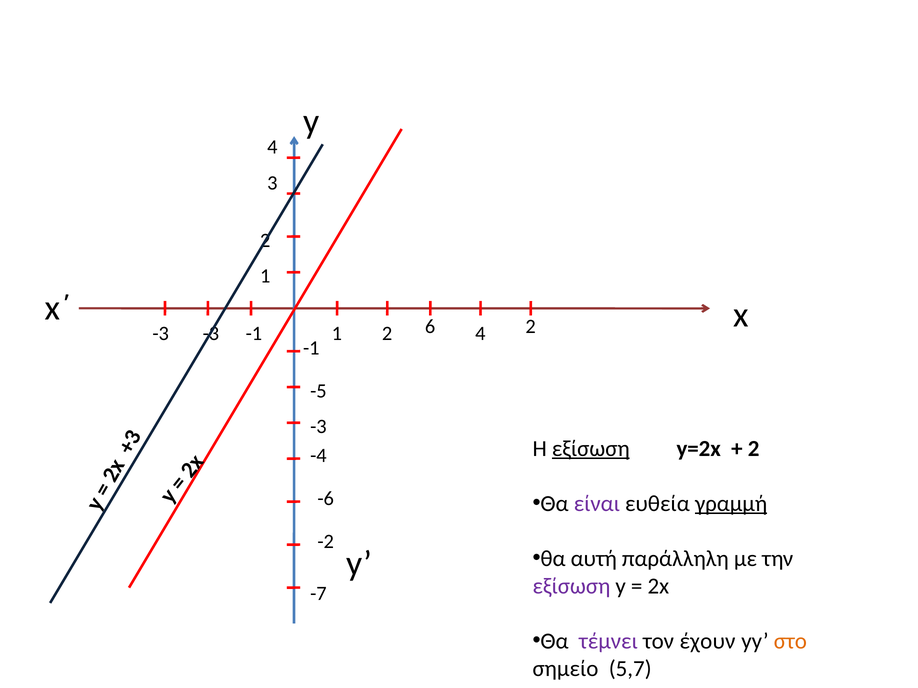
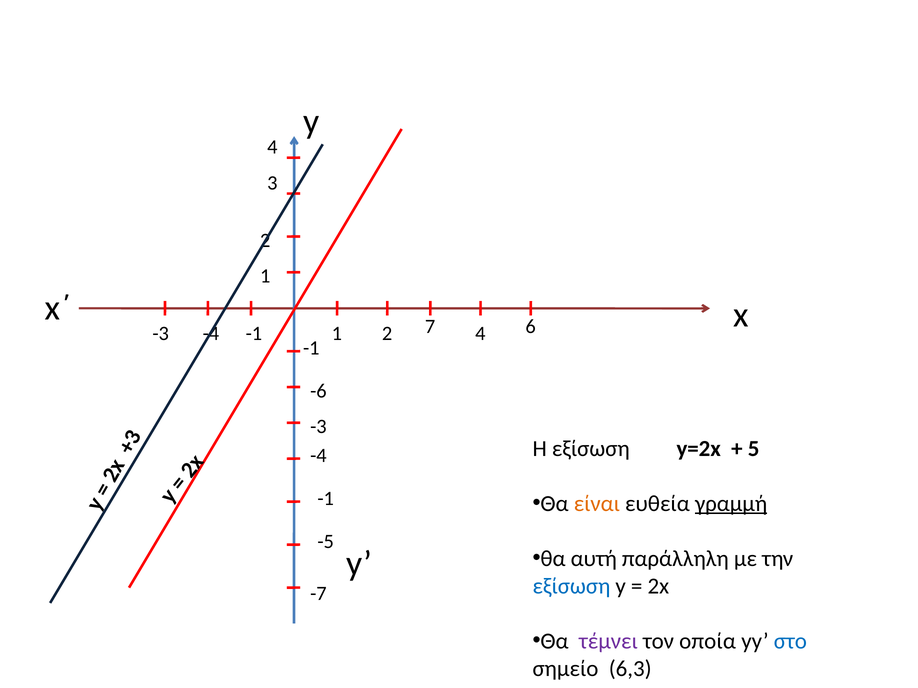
-3: -3 -> -4 (211, 334)
6: 6 -> 7 (430, 327)
4 2: 2 -> 6 (531, 327)
-5: -5 -> -6 (318, 391)
εξίσωση underline: present -> none (591, 449)
2: 2 -> 5 (754, 449)
-6: -6 -> -1 (326, 499)
είναι colour: purple -> orange (597, 504)
-2: -2 -> -5 (326, 542)
εξίσωση colour: purple -> blue (571, 587)
έχουν: έχουν -> οποία (708, 642)
στο colour: orange -> blue (790, 642)
5,7: 5,7 -> 6,3 (630, 669)
